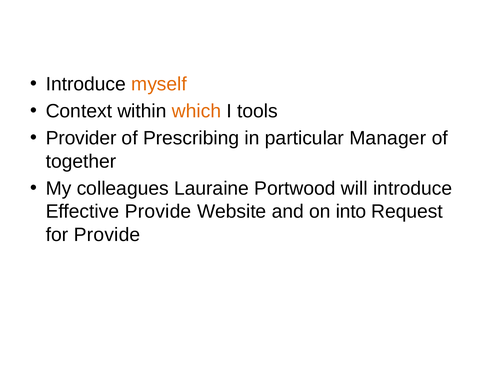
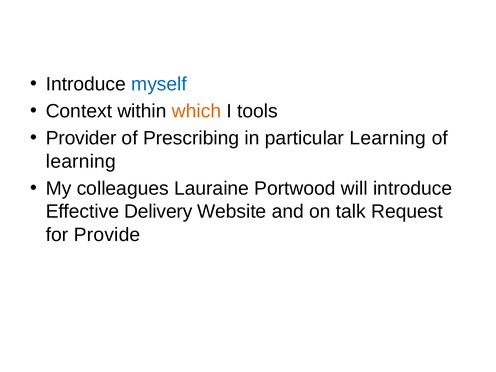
myself colour: orange -> blue (159, 84)
particular Manager: Manager -> Learning (388, 138)
together: together -> learning (81, 161)
Effective Provide: Provide -> Delivery (158, 212)
into: into -> talk (351, 212)
